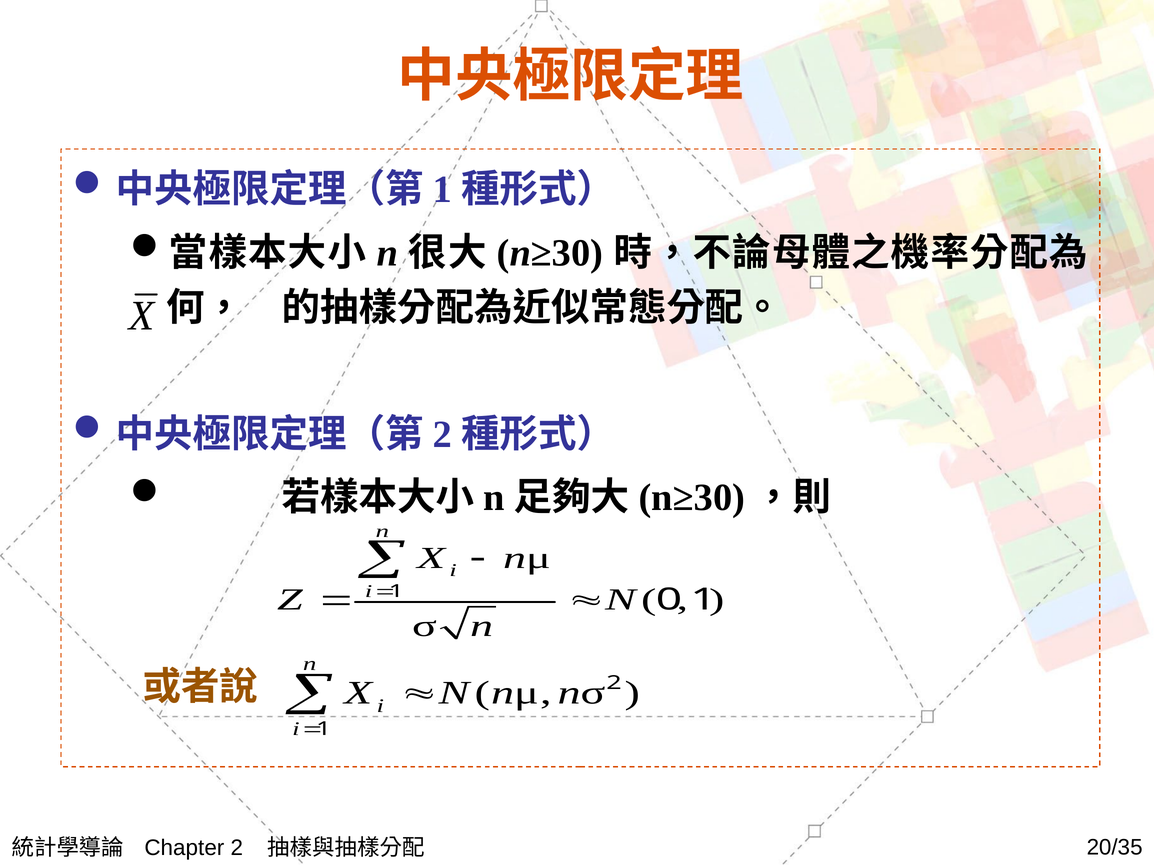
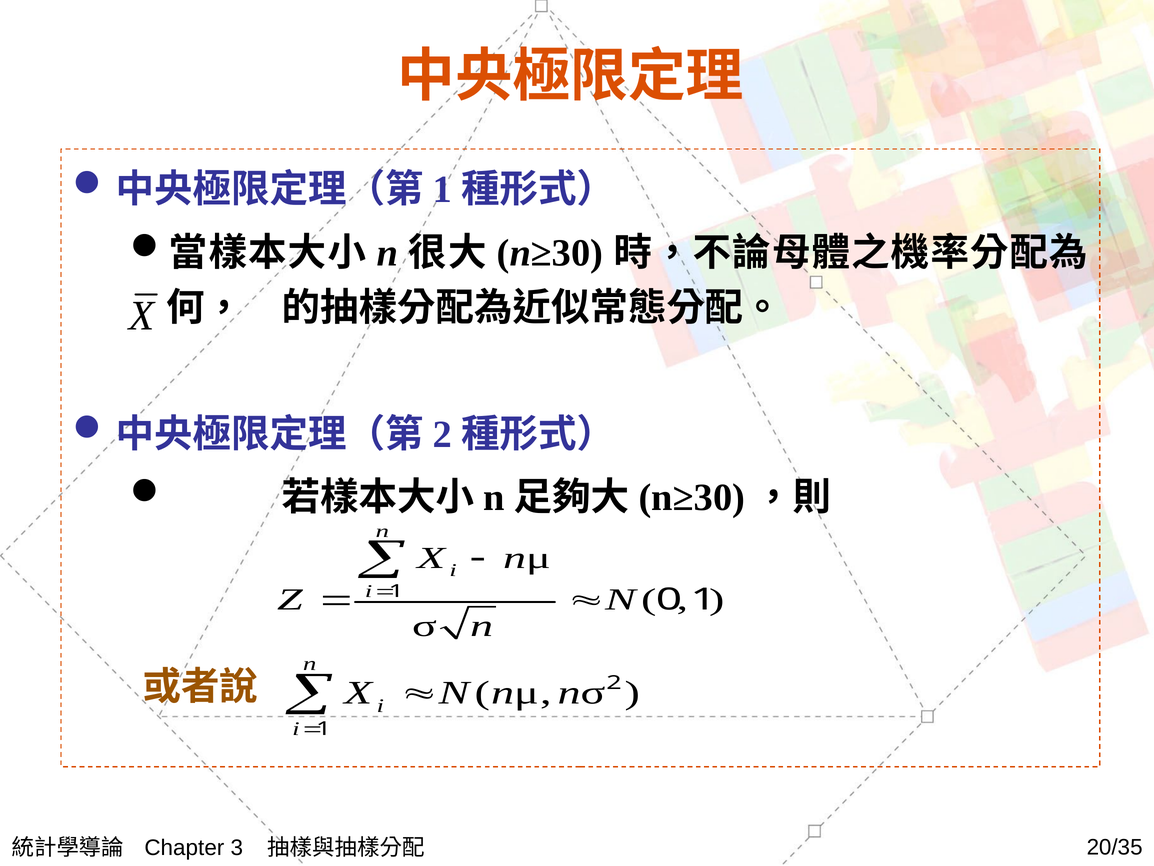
Chapter 2: 2 -> 3 (237, 847)
